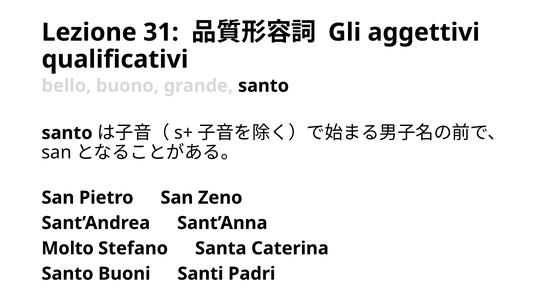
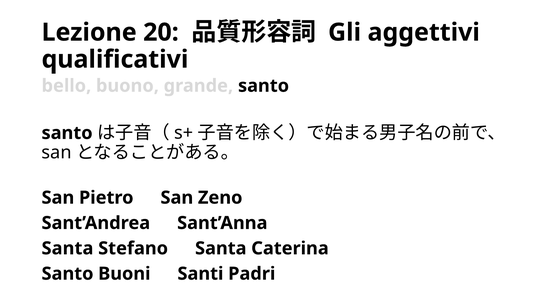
31: 31 -> 20 (161, 32)
Molto: Molto -> Santa (67, 248)
